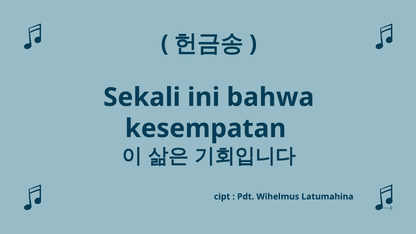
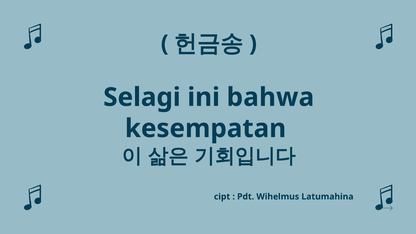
Sekali: Sekali -> Selagi (142, 97)
